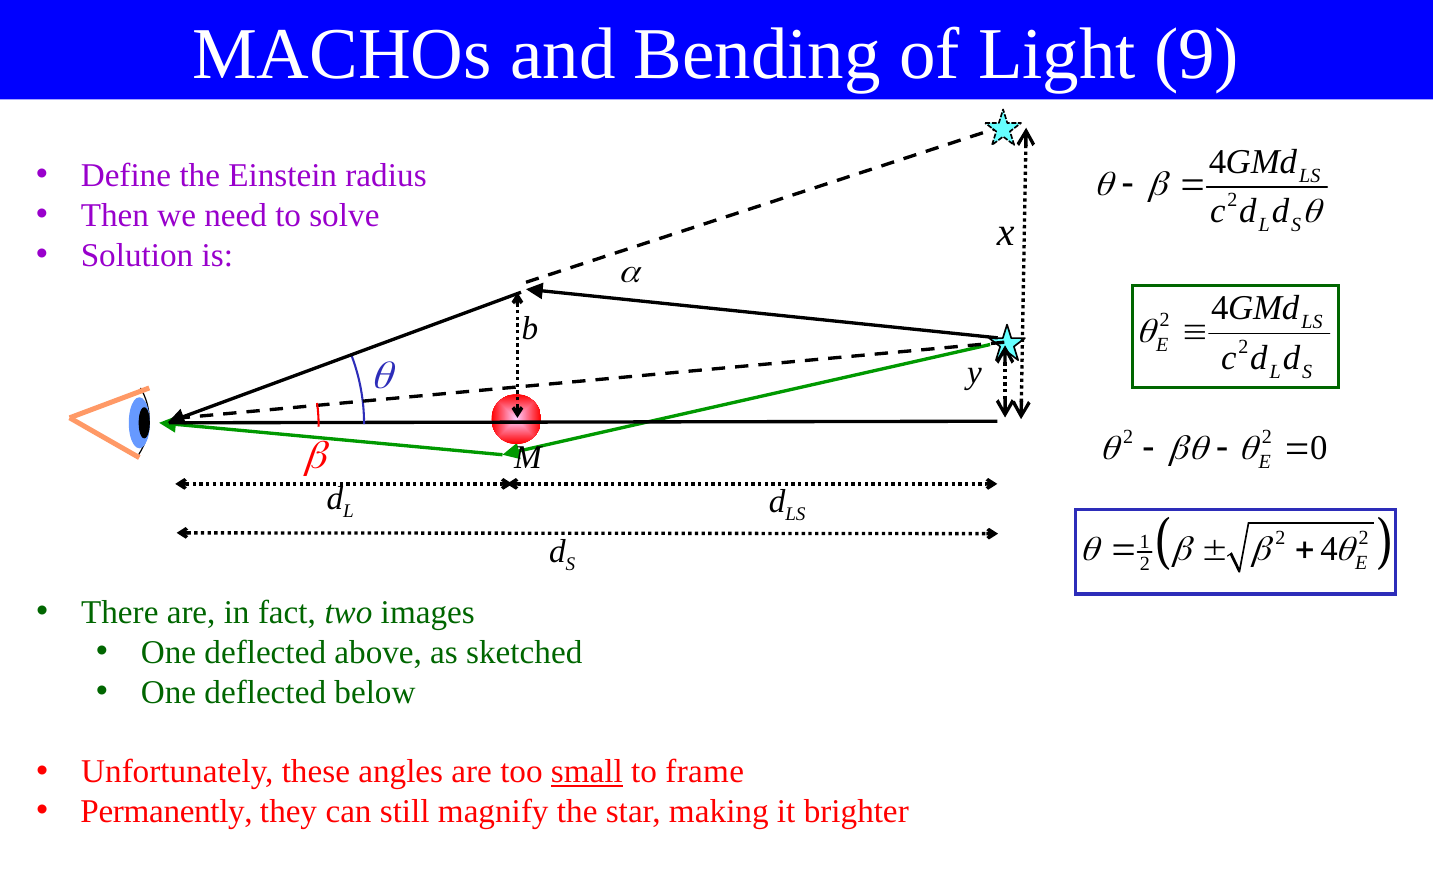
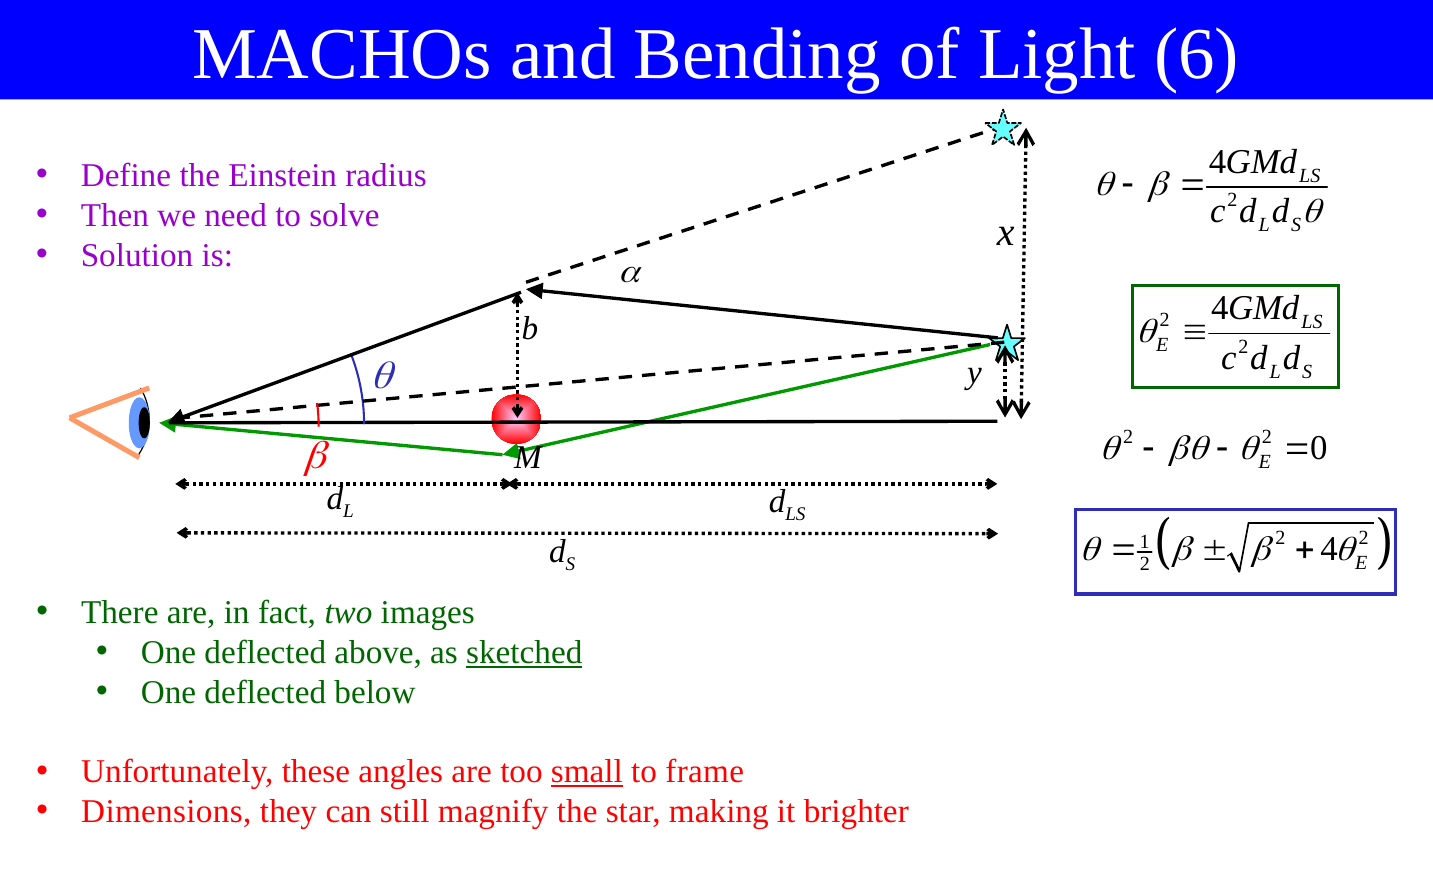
9: 9 -> 6 (1197, 55)
sketched underline: none -> present (524, 652)
Permanently: Permanently -> Dimensions (166, 811)
